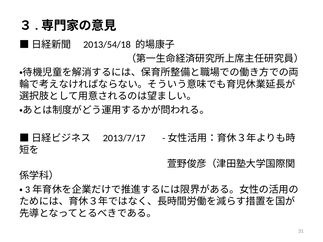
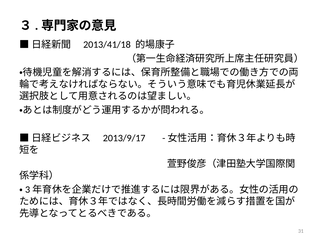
2013/54/18: 2013/54/18 -> 2013/41/18 (107, 45)
2013/7/17: 2013/7/17 -> 2013/9/17 (124, 138)
